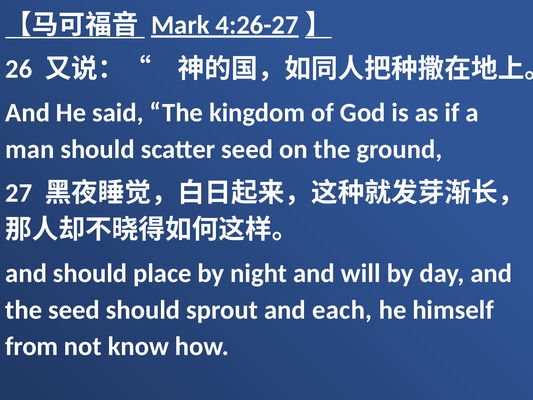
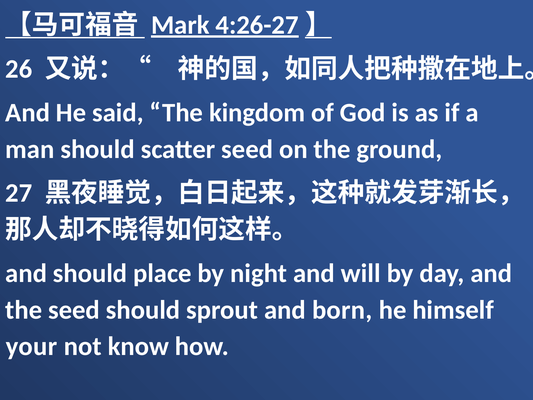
each: each -> born (342, 310)
from: from -> your (31, 346)
